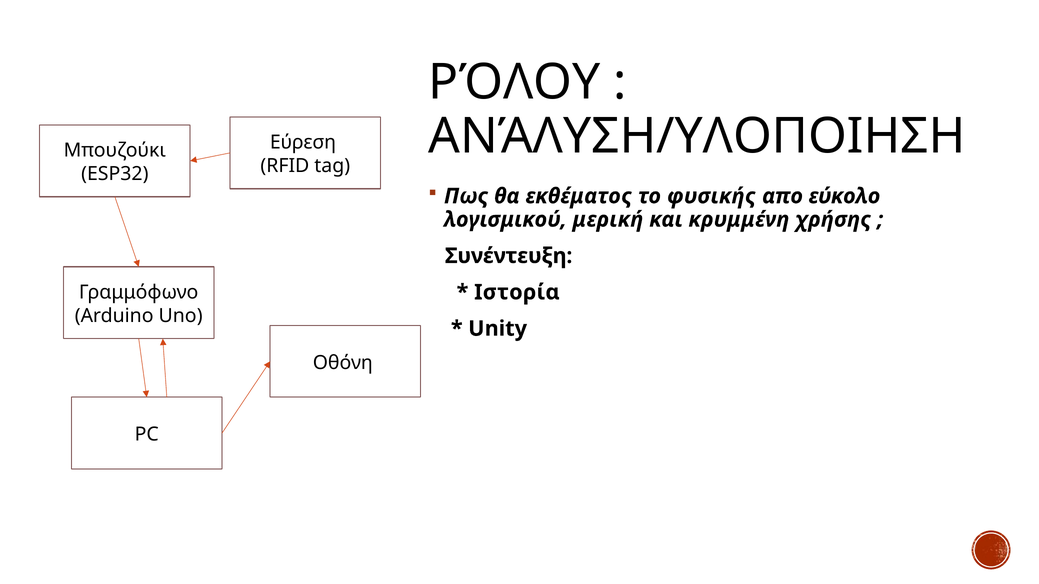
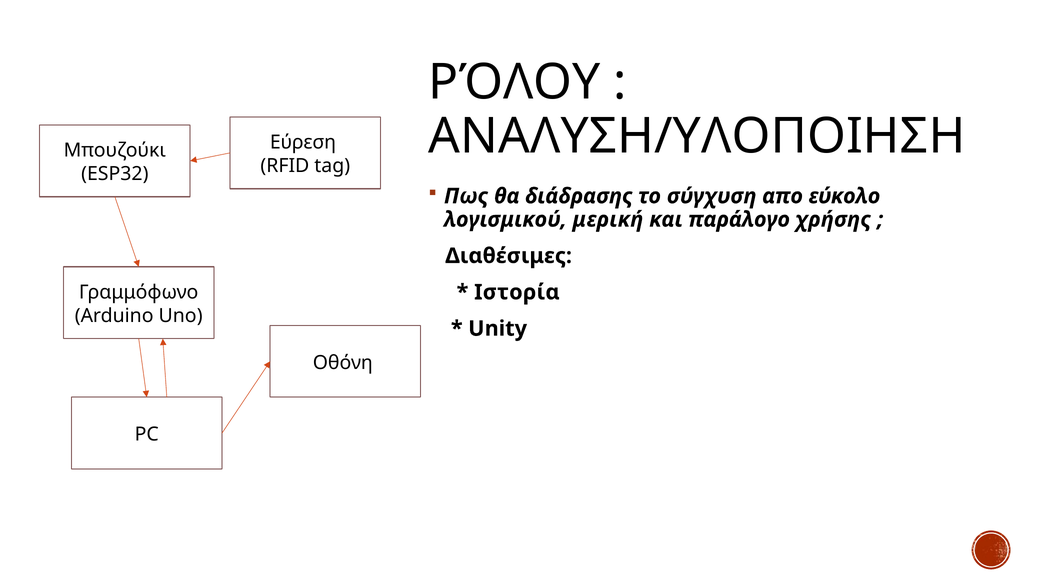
ΑΝΆΛΥΣΗ/ΥΛΟΠΟΙΗΣΗ: ΑΝΆΛΥΣΗ/ΥΛΟΠΟΙΗΣΗ -> ΑΝΑΛΥΣΗ/ΥΛΟΠΟΙΗΣΗ (697, 136)
εκθέματος: εκθέματος -> διάδρασης (579, 196)
φυσικής: φυσικής -> σύγχυση (712, 196)
κρυμμένη: κρυμμένη -> παράλογο (739, 220)
Συνέντευξη: Συνέντευξη -> Διαθέσιμες (509, 256)
